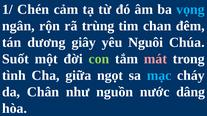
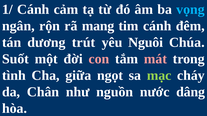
1/ Chén: Chén -> Cánh (33, 9)
trùng: trùng -> mang (98, 26)
tim chan: chan -> cánh (157, 26)
giây: giây -> trút (84, 43)
con colour: light green -> pink (99, 59)
mạc colour: light blue -> light green (159, 76)
